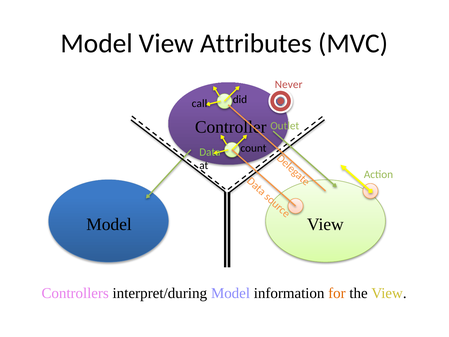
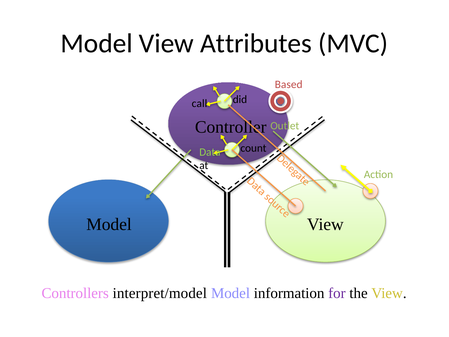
Never: Never -> Based (289, 85)
interpret/during: interpret/during -> interpret/model (160, 293)
for colour: orange -> purple (337, 293)
